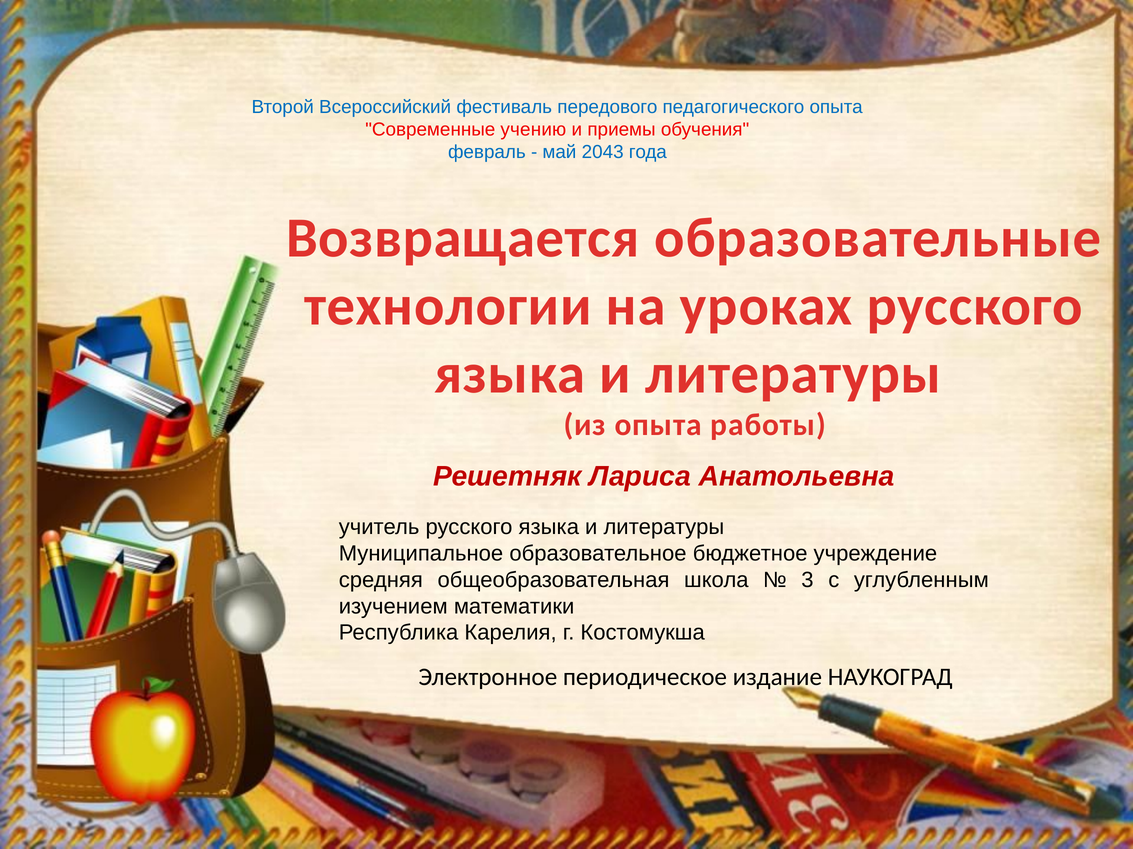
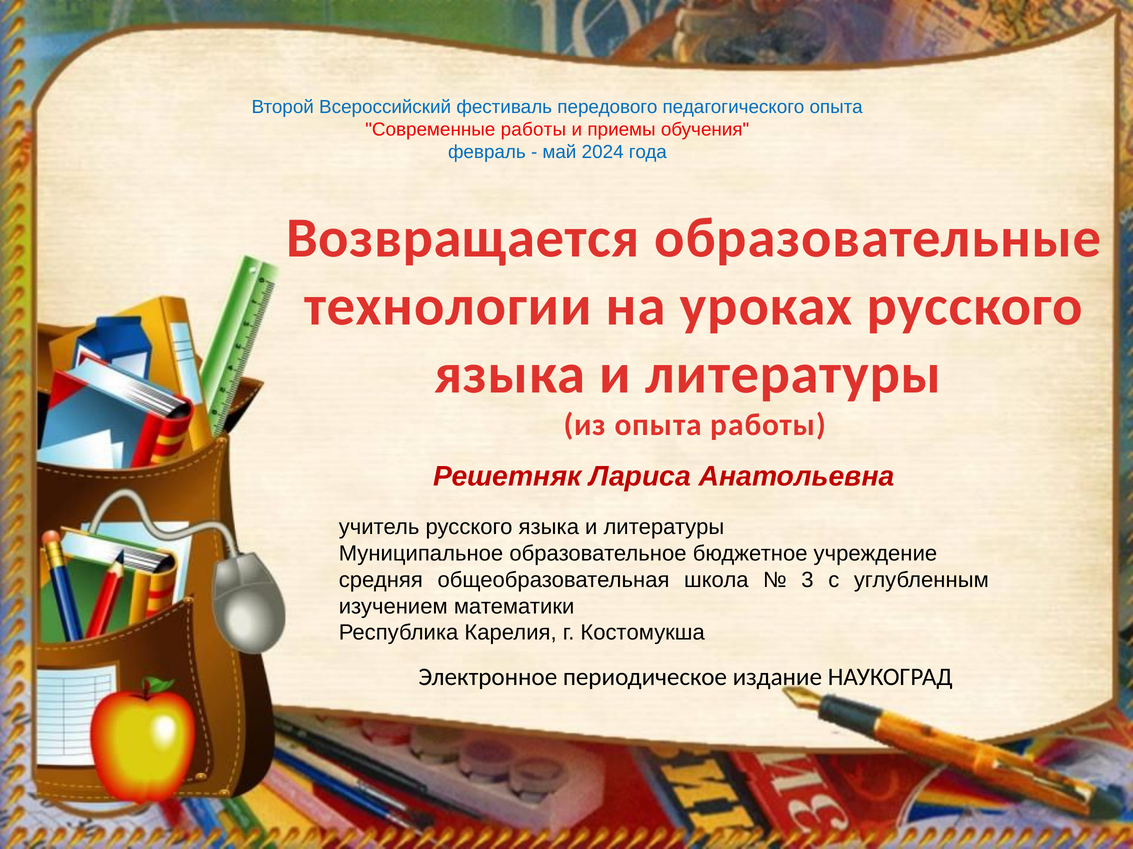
Современные учению: учению -> работы (533, 130)
2043: 2043 -> 2024 (603, 152)
